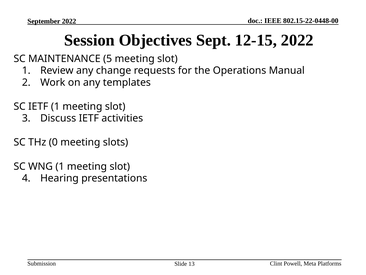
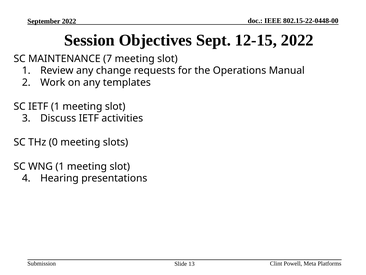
5: 5 -> 7 (108, 59)
